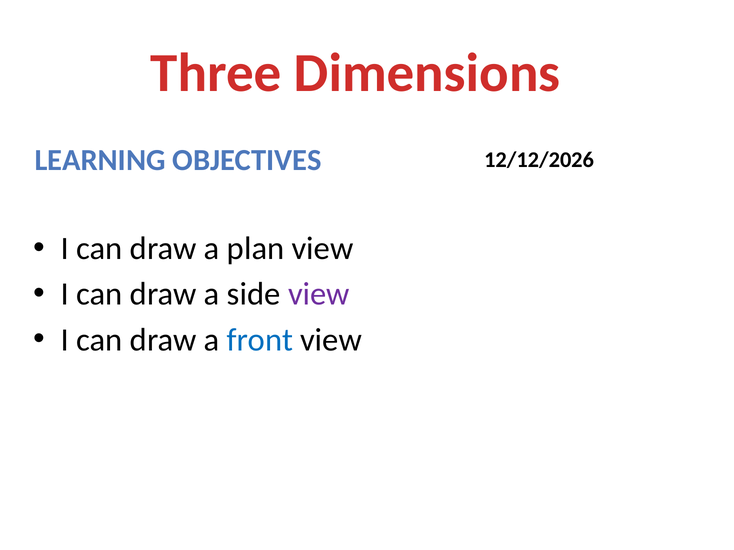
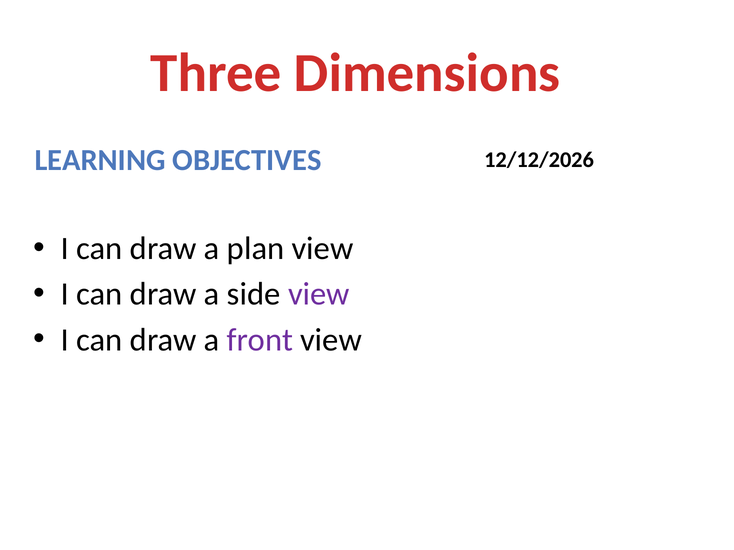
front colour: blue -> purple (260, 340)
